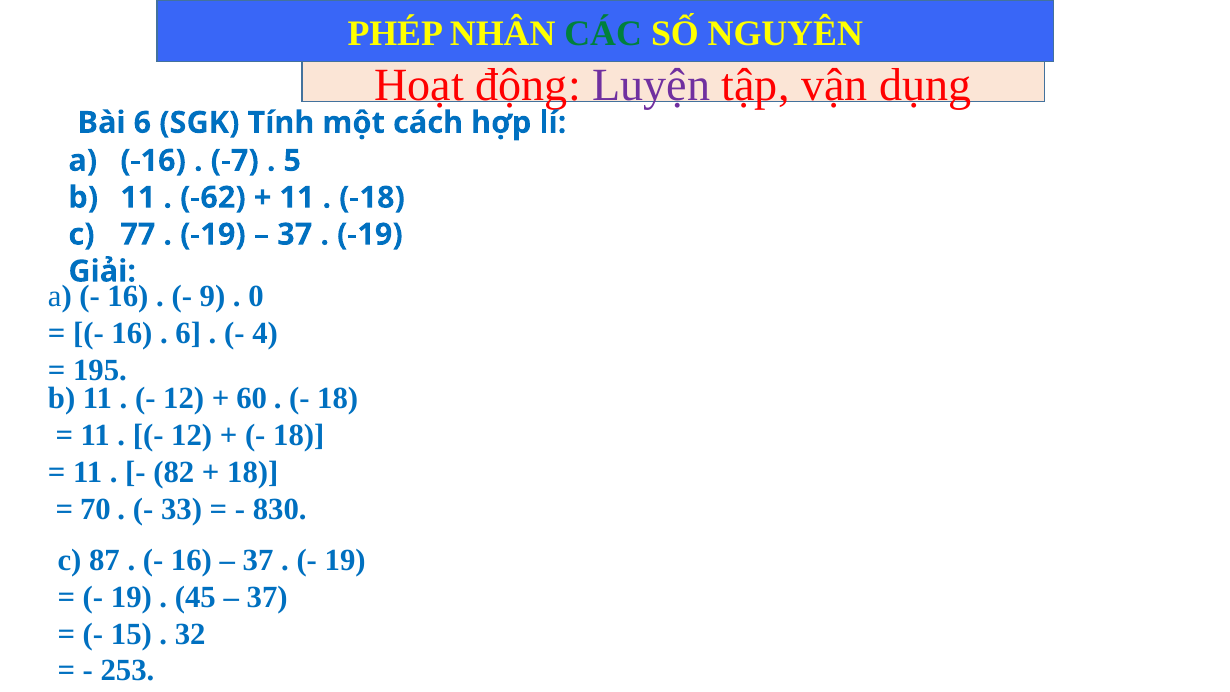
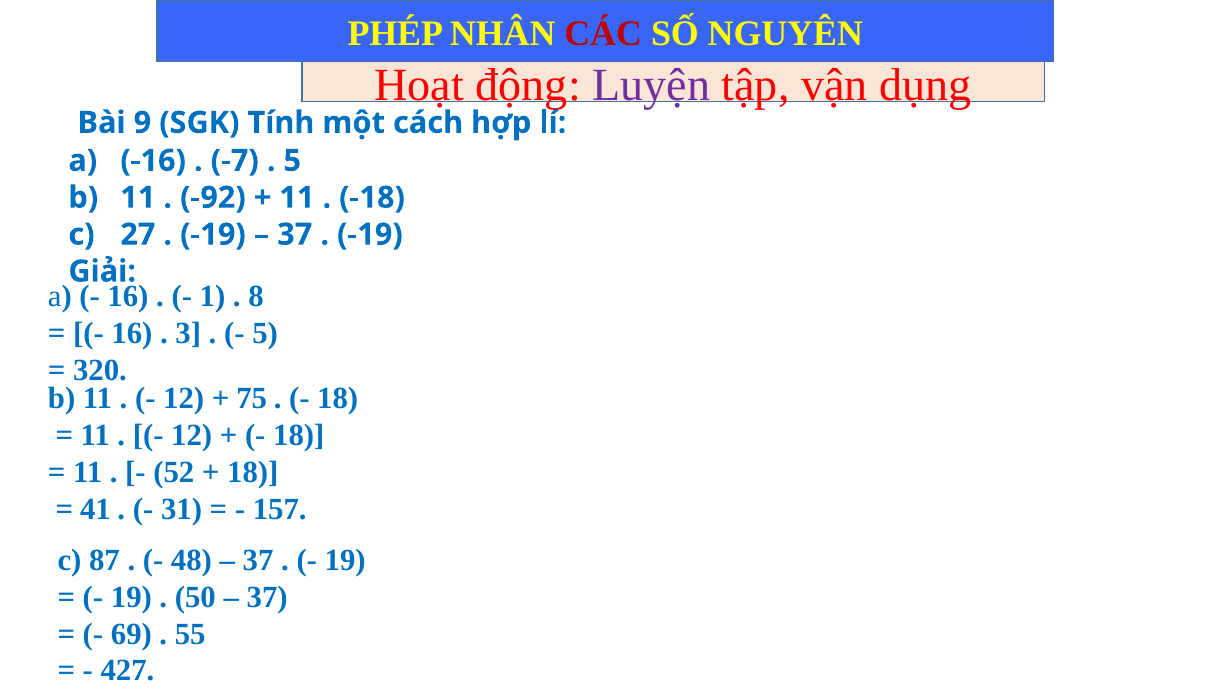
CÁC colour: green -> red (603, 33)
Bài 6: 6 -> 9 (142, 123)
-62: -62 -> -92 (213, 198)
77: 77 -> 27 (138, 234)
9: 9 -> 1 (212, 296)
0: 0 -> 8 (256, 296)
6: 6 -> 3 (188, 333)
4: 4 -> 5 (265, 333)
195: 195 -> 320 (100, 370)
60: 60 -> 75 (252, 398)
82: 82 -> 52 (174, 472)
70: 70 -> 41 (95, 509)
33: 33 -> 31 (182, 509)
830: 830 -> 157 (280, 509)
16: 16 -> 48 (191, 560)
45: 45 -> 50 (195, 597)
15: 15 -> 69 (131, 634)
32: 32 -> 55 (190, 634)
253: 253 -> 427 (128, 671)
